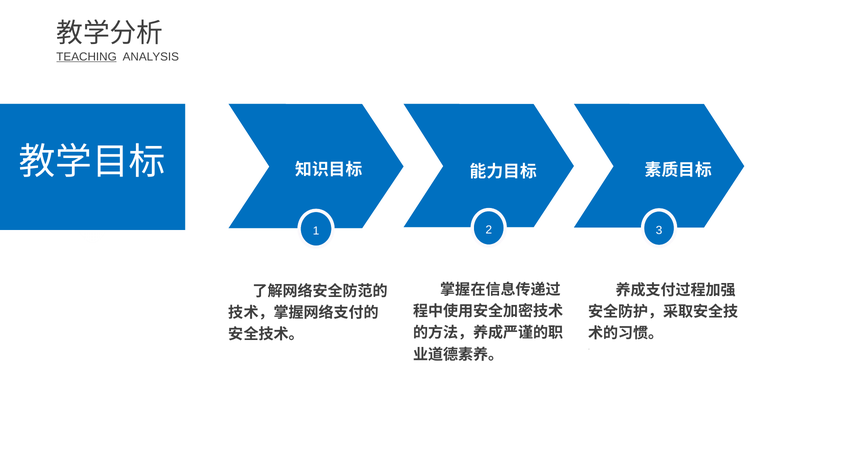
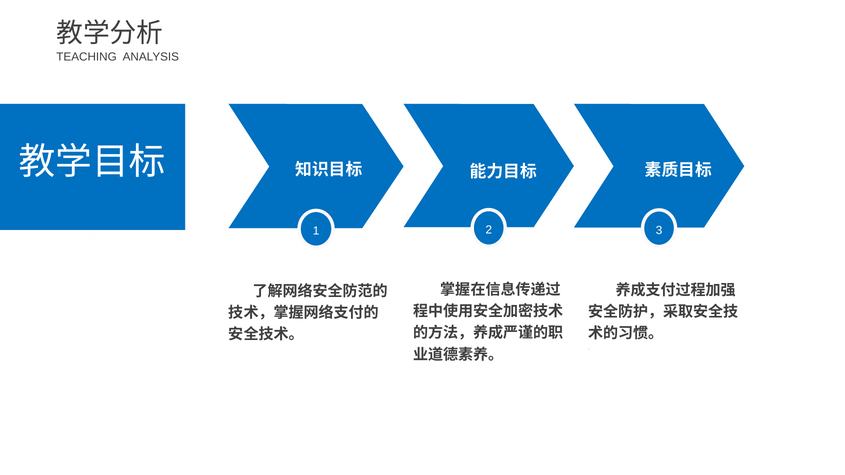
TEACHING underline: present -> none (87, 57)
